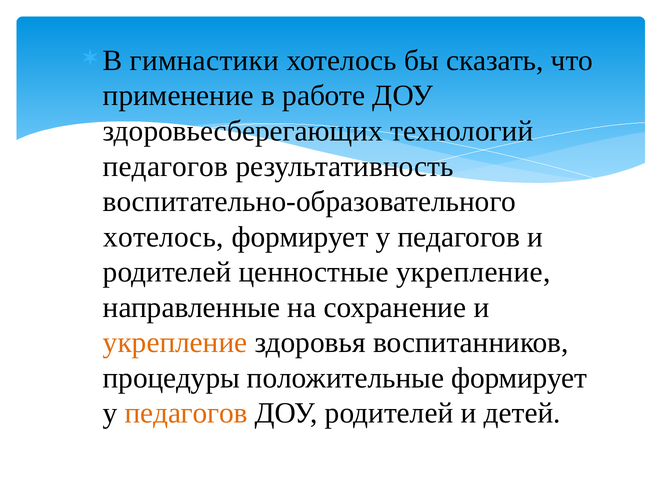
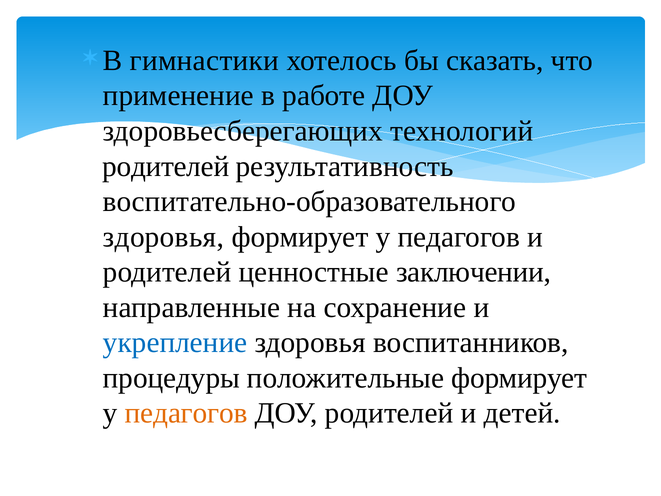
педагогов: педагогов -> родителей (166, 166)
хотелось: хотелось -> здоровья (163, 237)
ценностные укрепление: укрепление -> заключении (473, 272)
укрепление colour: orange -> blue (175, 343)
